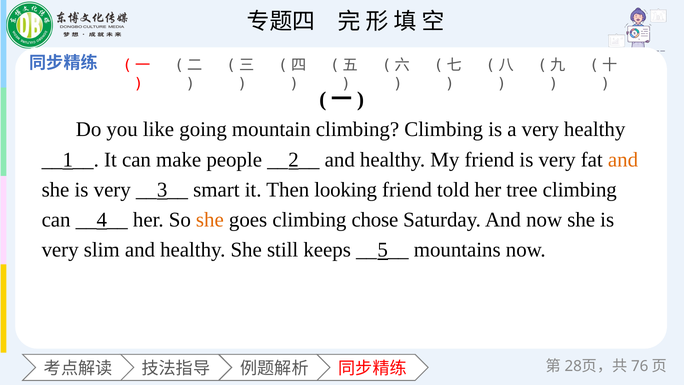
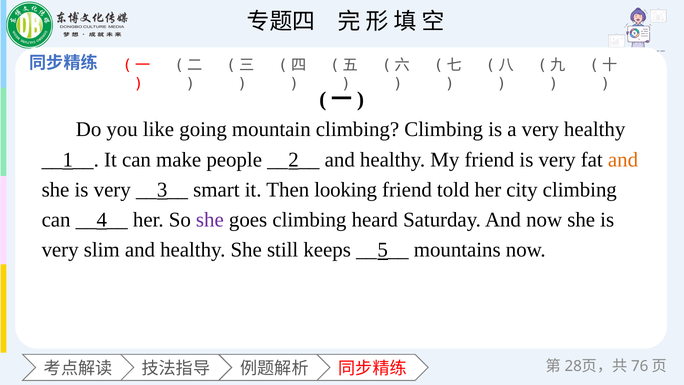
tree: tree -> city (522, 190)
she colour: orange -> purple (210, 220)
chose: chose -> heard (375, 220)
